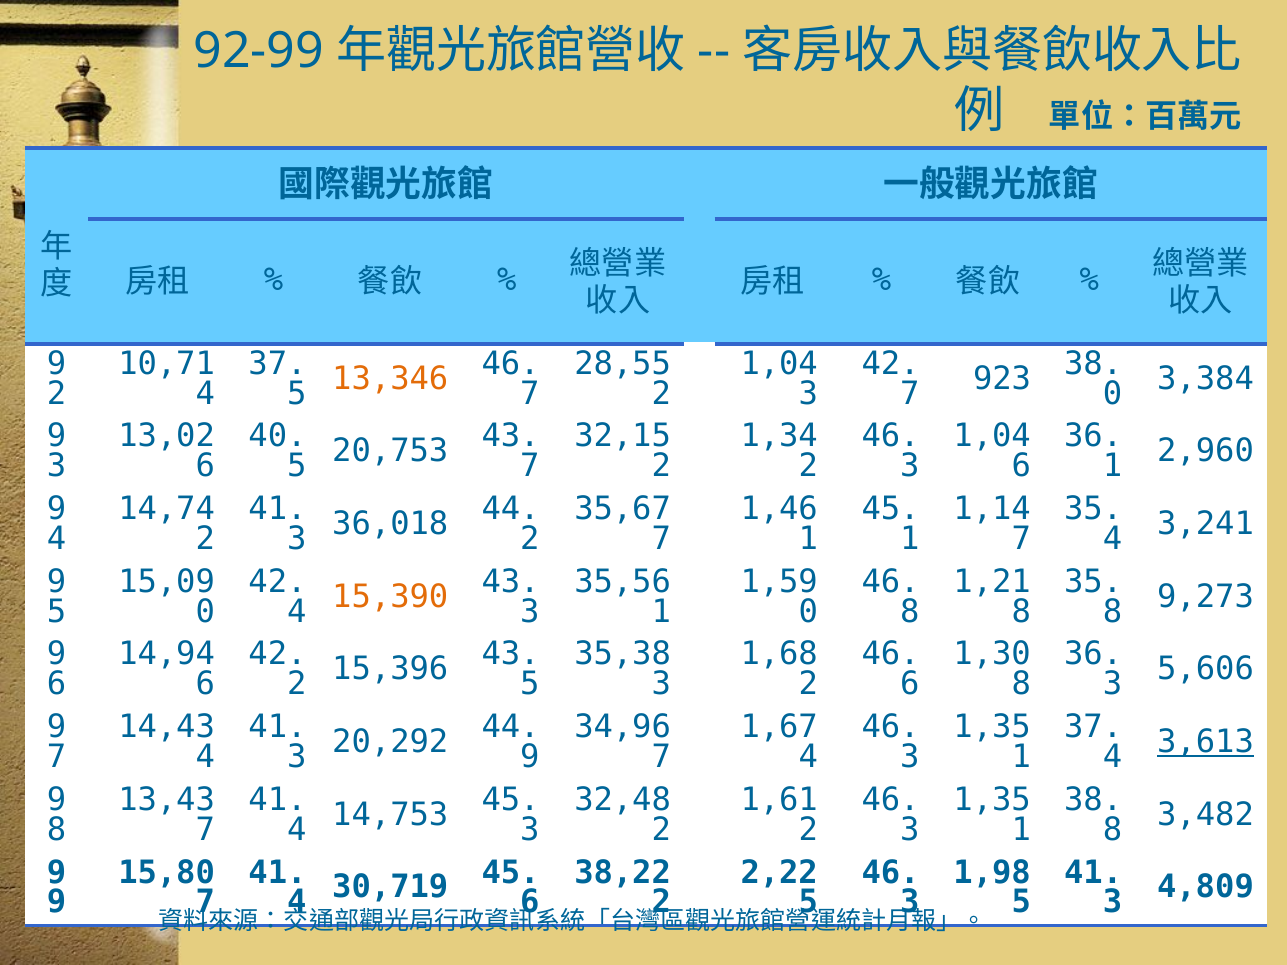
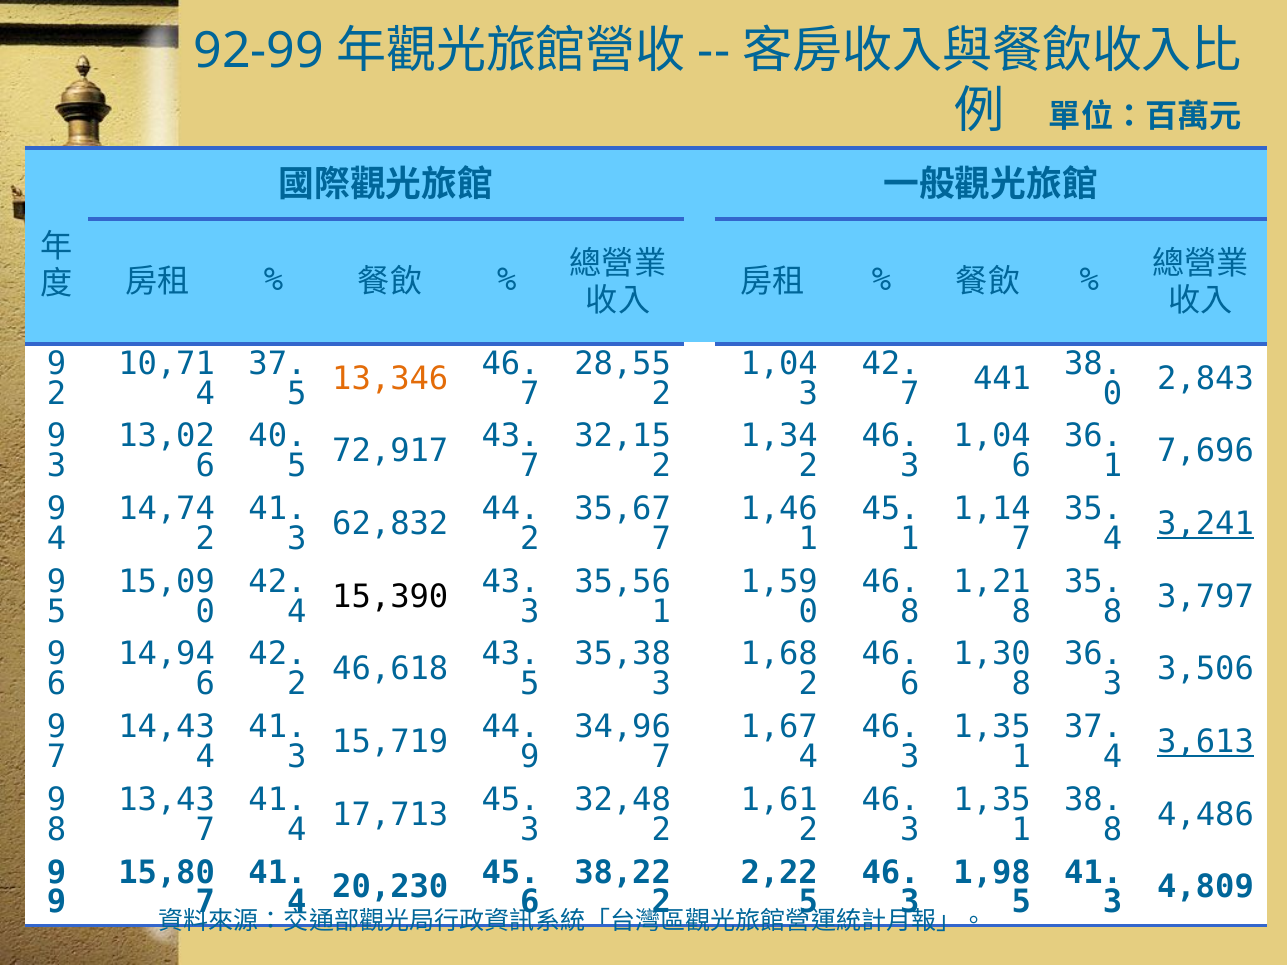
923: 923 -> 441 (1002, 379)
3,384: 3,384 -> 2,843 (1206, 379)
20,753: 20,753 -> 72,917 (390, 451)
2,960: 2,960 -> 7,696 (1206, 451)
36,018: 36,018 -> 62,832 (390, 524)
3,241 underline: none -> present (1206, 524)
15,390 colour: orange -> black (390, 597)
9,273: 9,273 -> 3,797 (1206, 597)
15,396: 15,396 -> 46,618 (390, 669)
5,606: 5,606 -> 3,506 (1206, 669)
20,292: 20,292 -> 15,719 (390, 742)
14,753: 14,753 -> 17,713 (390, 815)
3,482: 3,482 -> 4,486 (1206, 815)
30,719: 30,719 -> 20,230 (390, 888)
